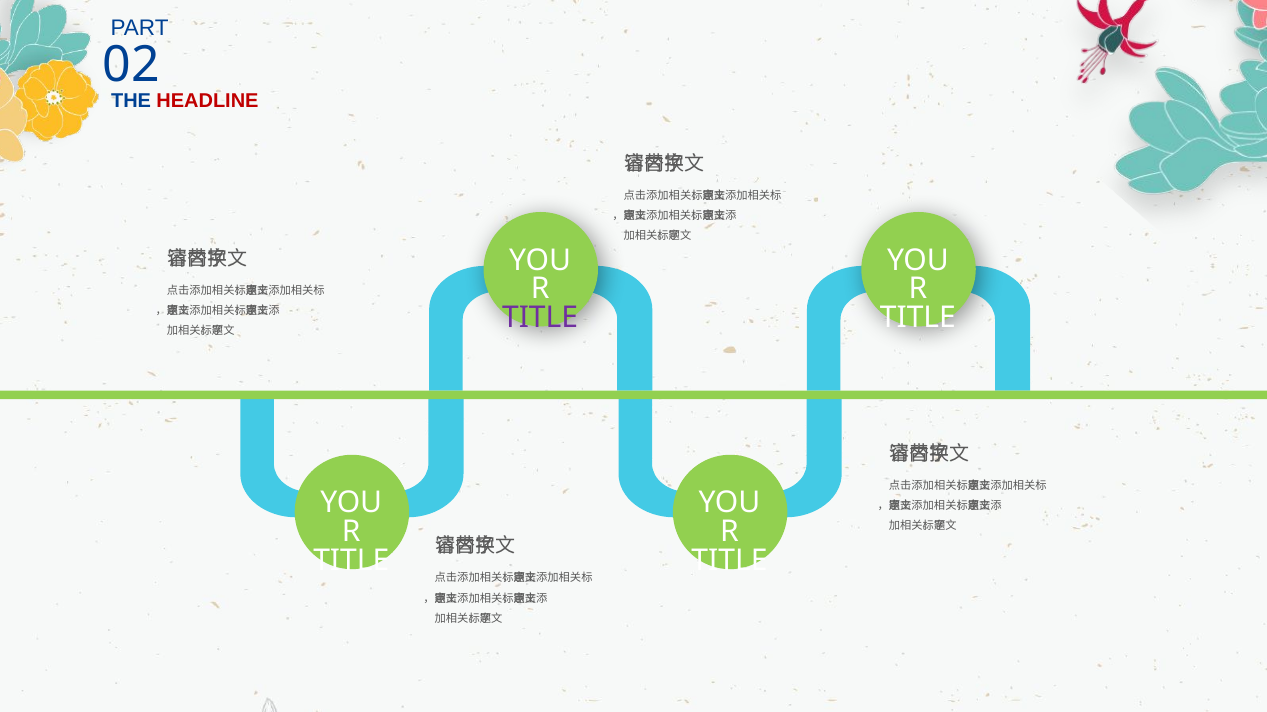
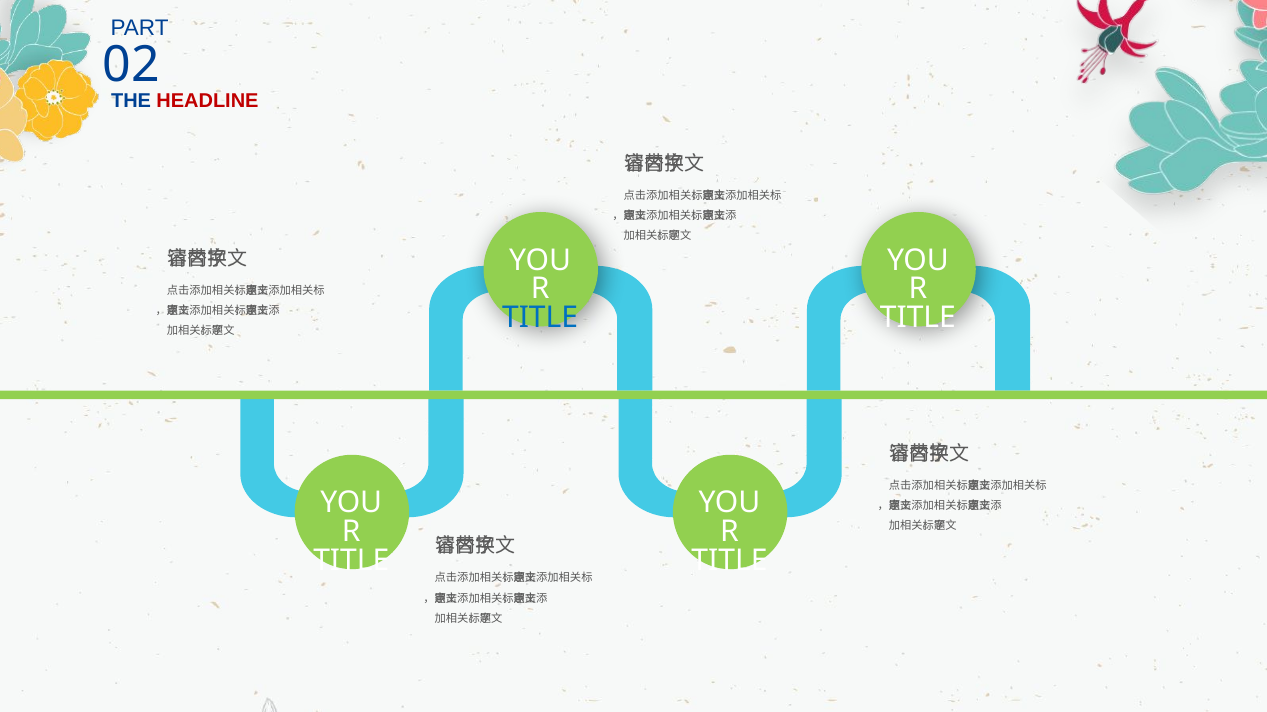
TITLE colour: purple -> blue (540, 318)
